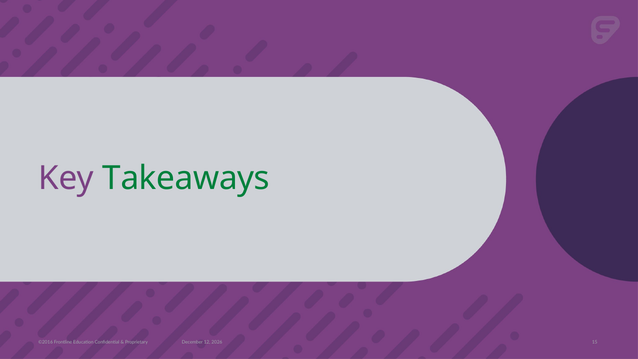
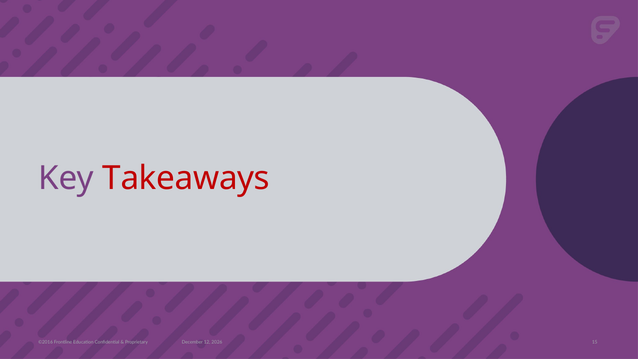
Takeaways colour: green -> red (186, 178)
